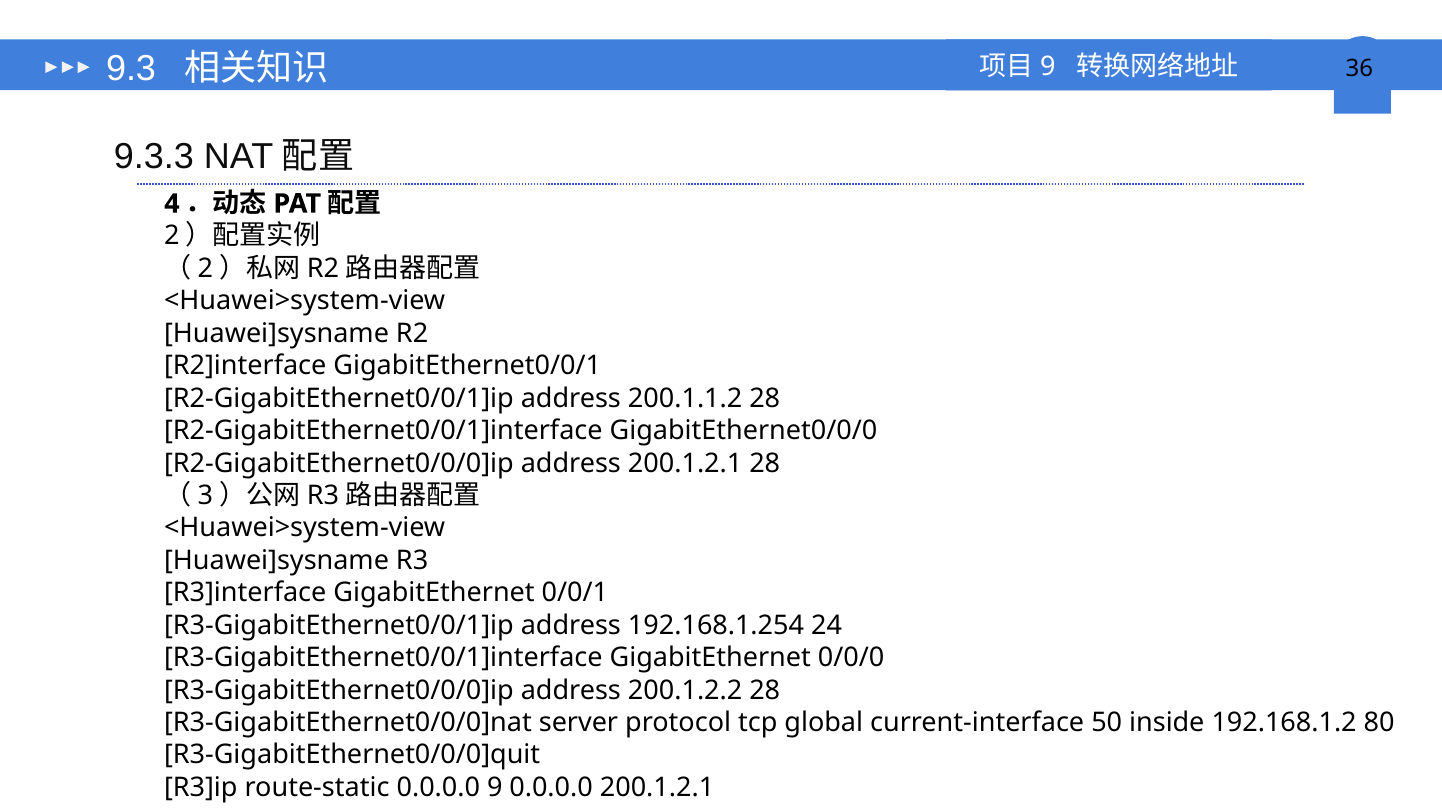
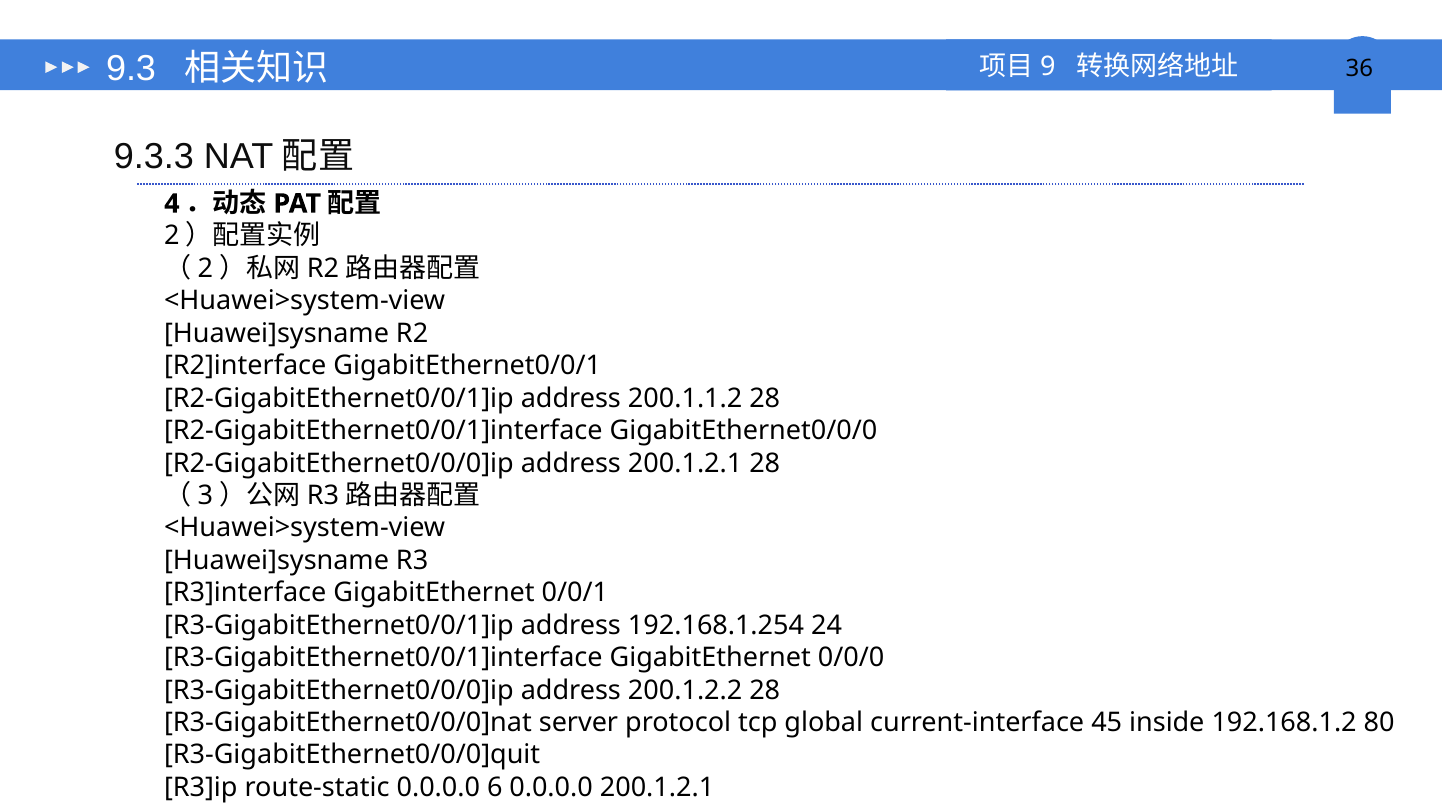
50: 50 -> 45 (1107, 722)
9: 9 -> 6 (495, 787)
